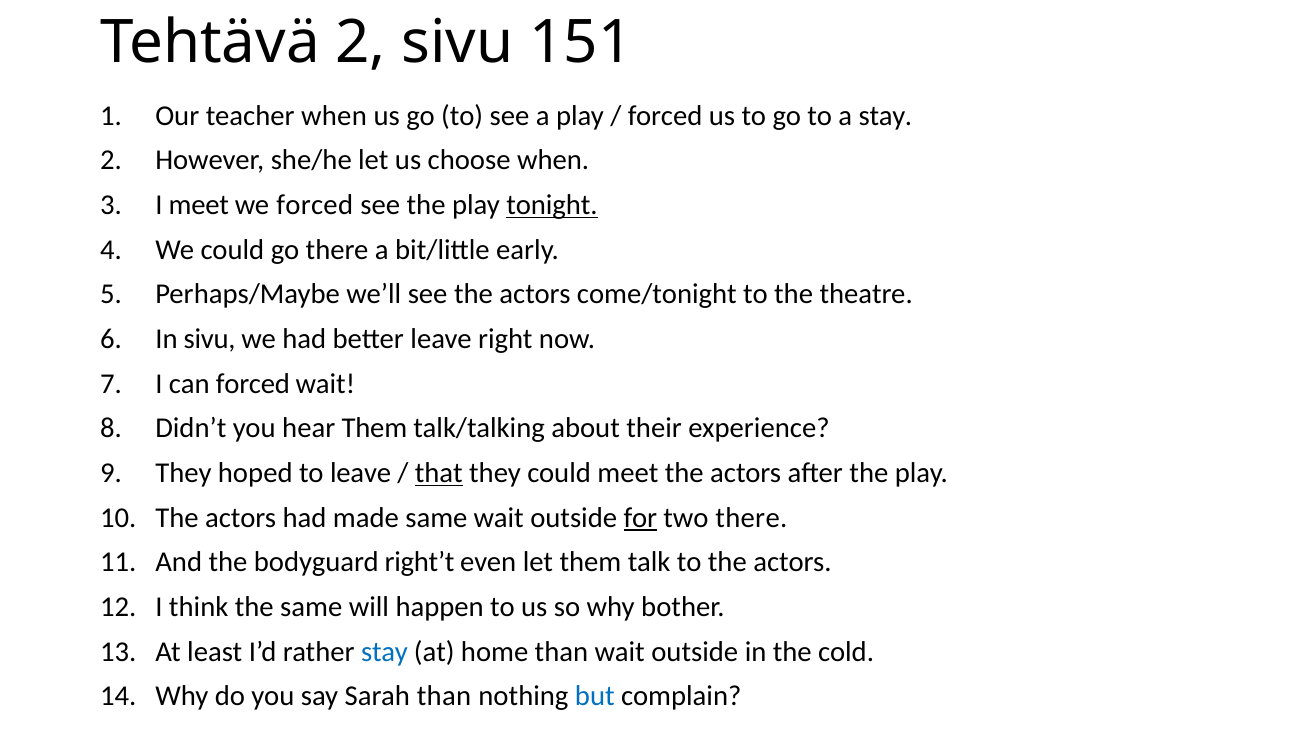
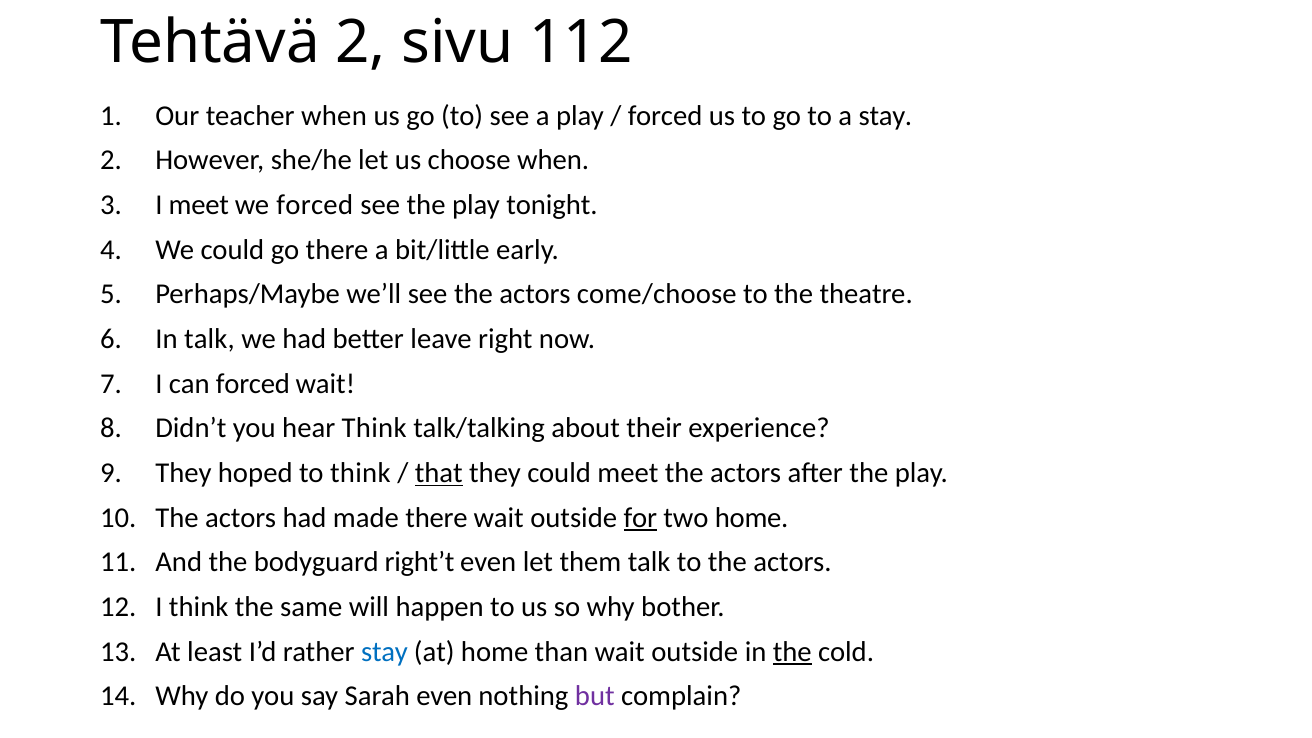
151: 151 -> 112 (581, 42)
tonight underline: present -> none (552, 205)
come/tonight: come/tonight -> come/choose (657, 294)
In sivu: sivu -> talk (209, 339)
hear Them: Them -> Think (374, 428)
to leave: leave -> think (360, 473)
made same: same -> there (437, 518)
two there: there -> home (752, 518)
the underline: none -> present (792, 652)
Sarah than: than -> even (444, 696)
but colour: blue -> purple (595, 696)
